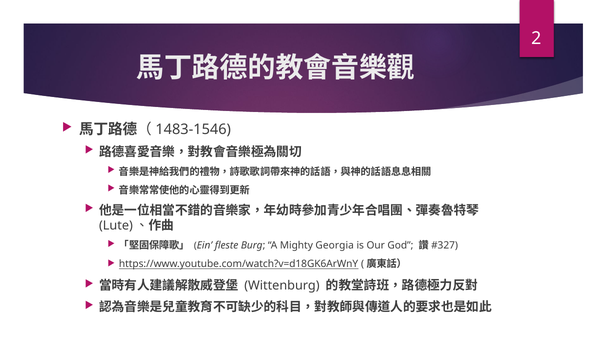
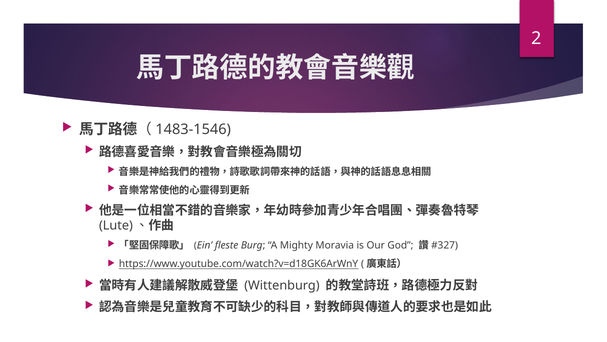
Georgia: Georgia -> Moravia (335, 245)
